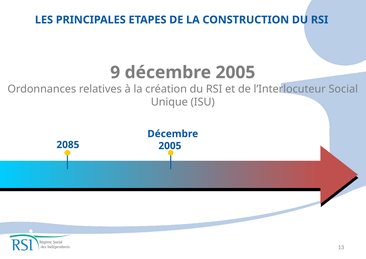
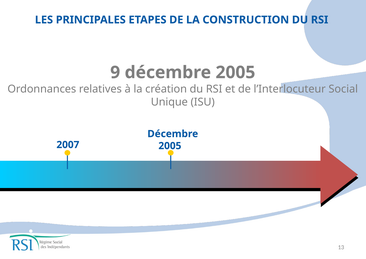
2085: 2085 -> 2007 (68, 145)
